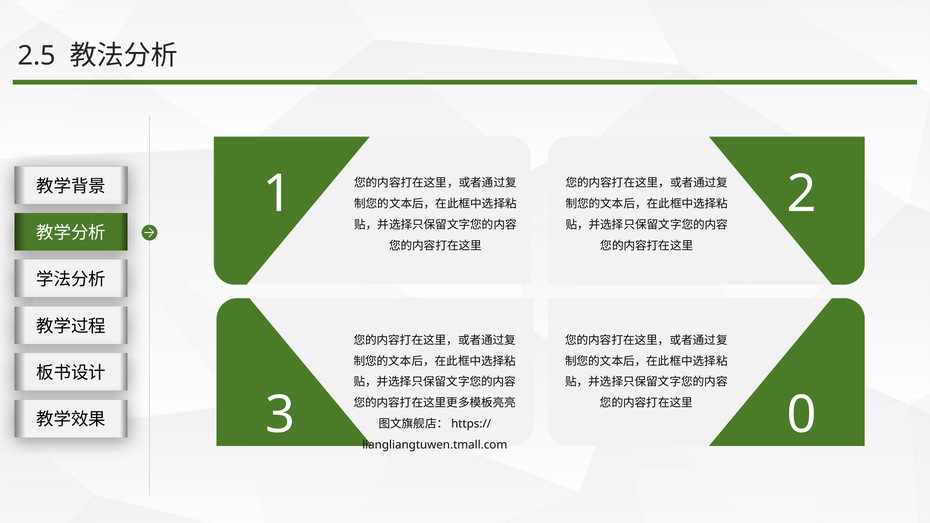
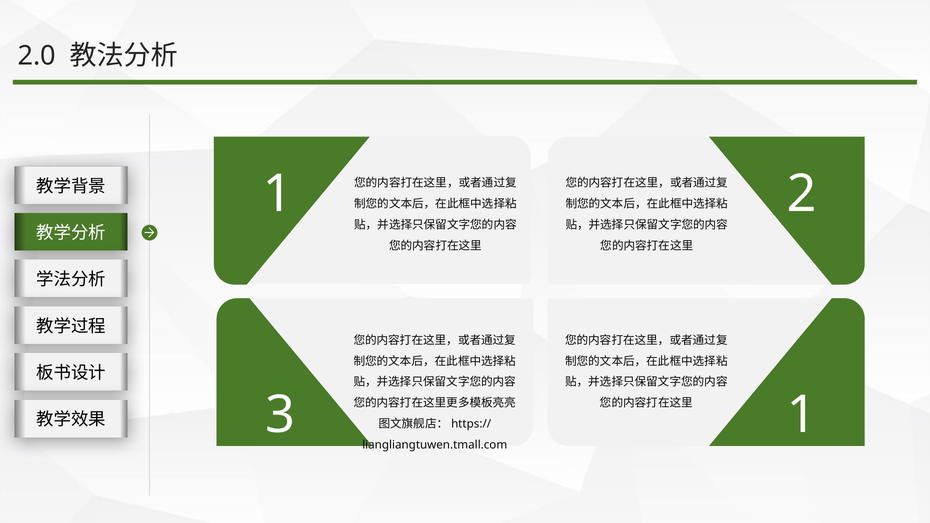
2.5: 2.5 -> 2.0 (37, 56)
3 0: 0 -> 1 (802, 415)
